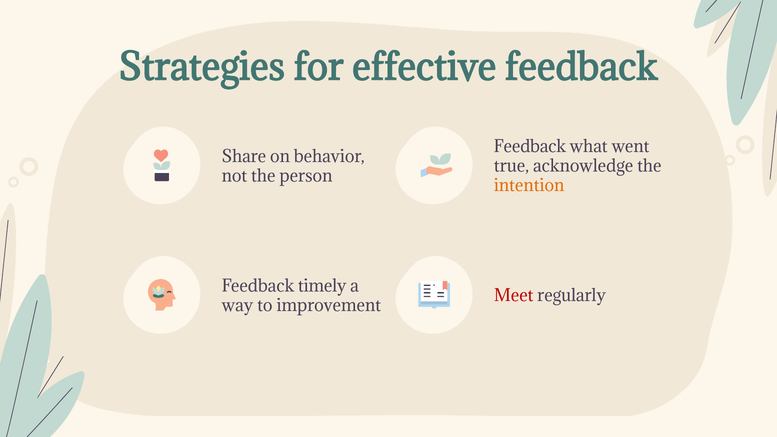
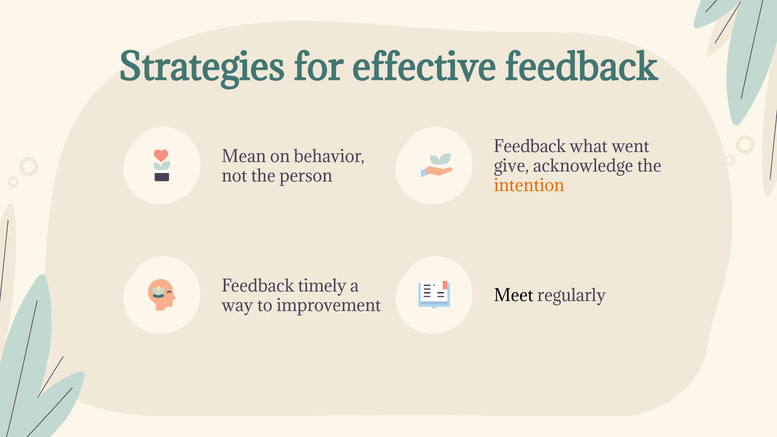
Share: Share -> Mean (244, 157)
true: true -> give (511, 167)
Meet colour: red -> black (514, 296)
